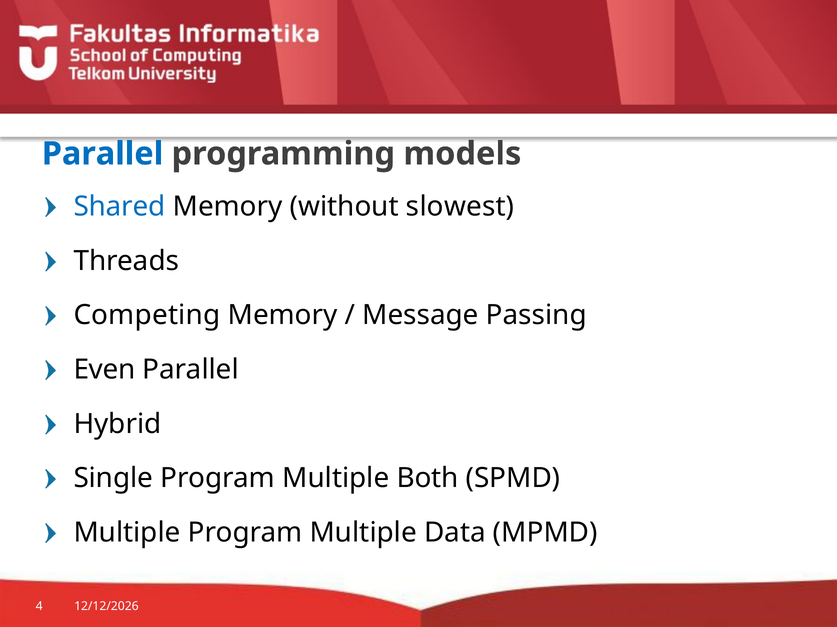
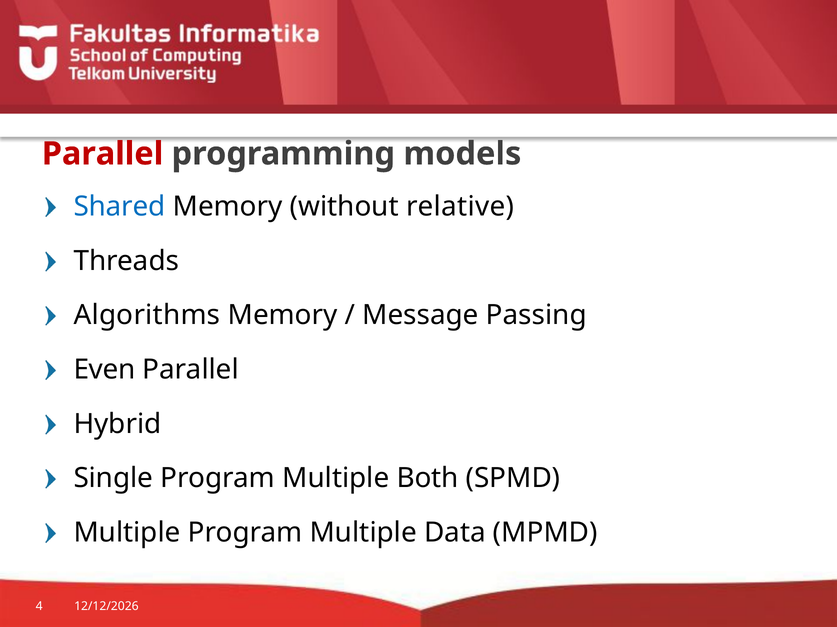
Parallel colour: blue -> red (103, 154)
slowest: slowest -> relative (460, 207)
Competing: Competing -> Algorithms (147, 316)
